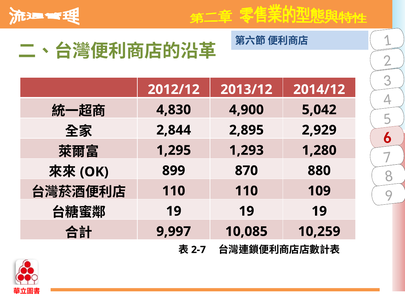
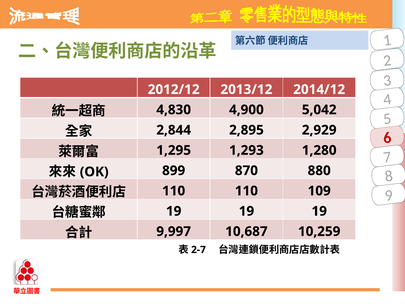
10,085: 10,085 -> 10,687 (246, 231)
